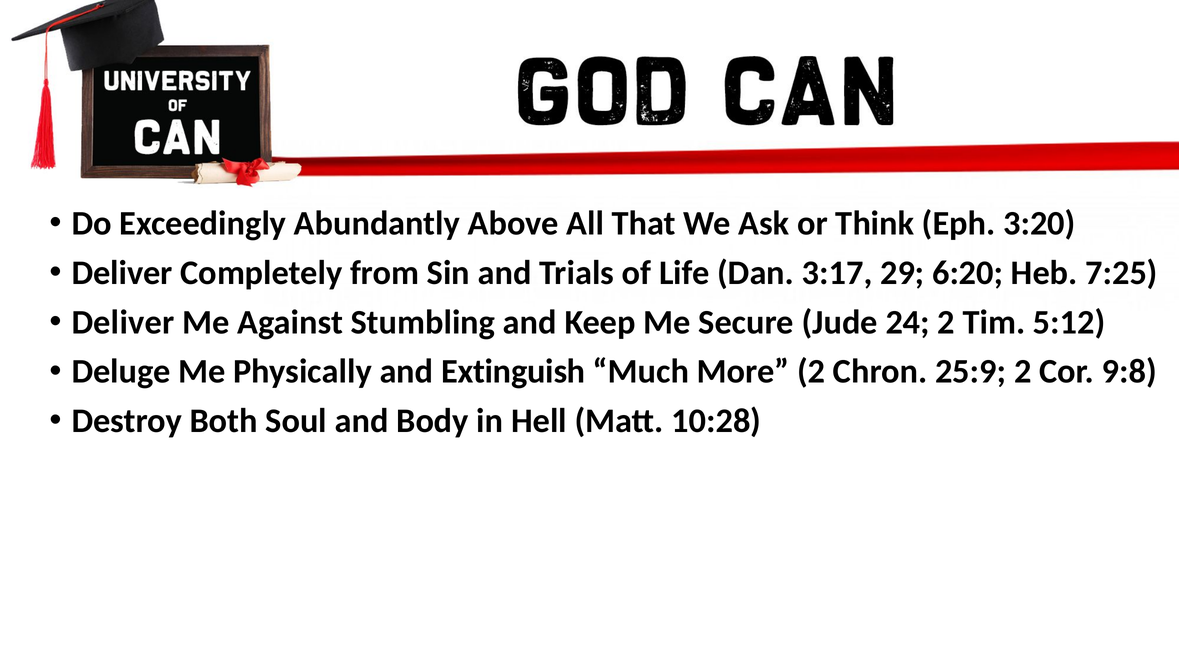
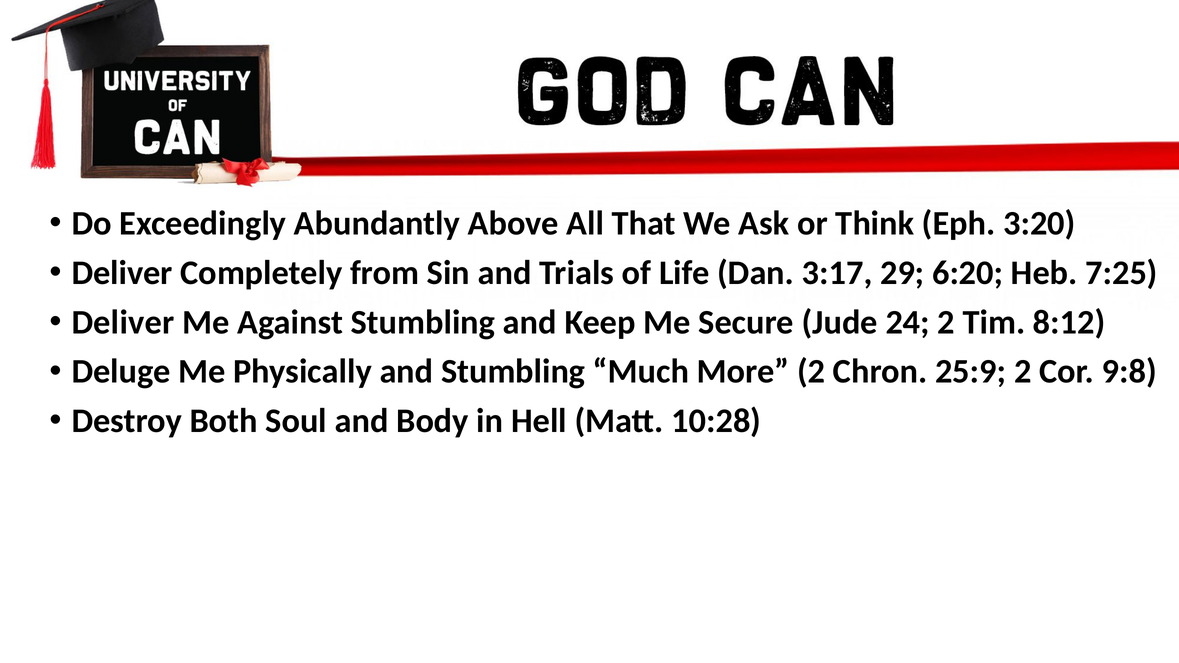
5:12: 5:12 -> 8:12 (1069, 322)
and Extinguish: Extinguish -> Stumbling (513, 372)
